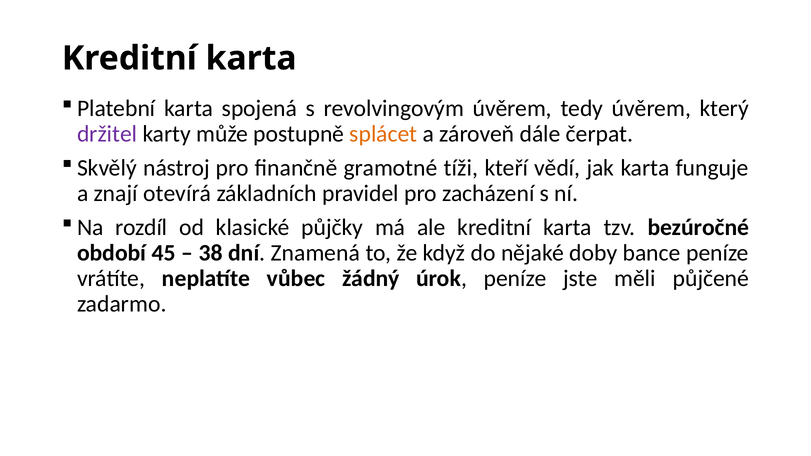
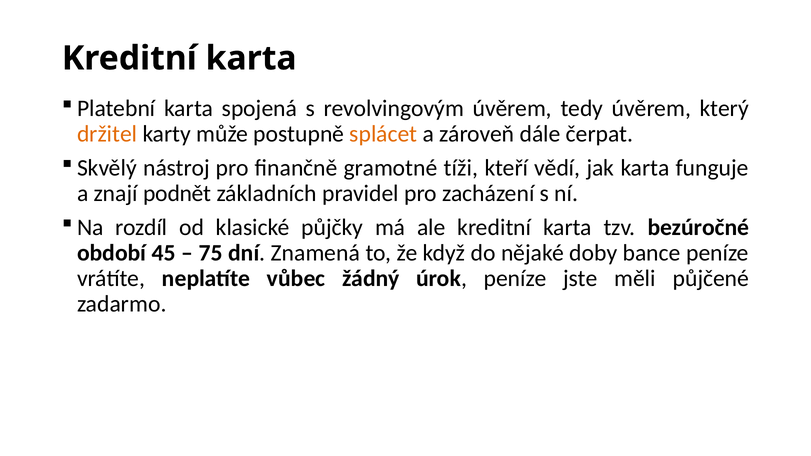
držitel colour: purple -> orange (107, 134)
otevírá: otevírá -> podnět (177, 194)
38: 38 -> 75 (211, 253)
